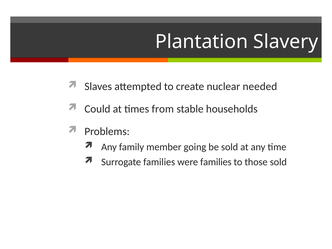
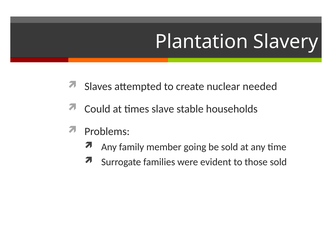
from: from -> slave (163, 109)
were families: families -> evident (216, 162)
